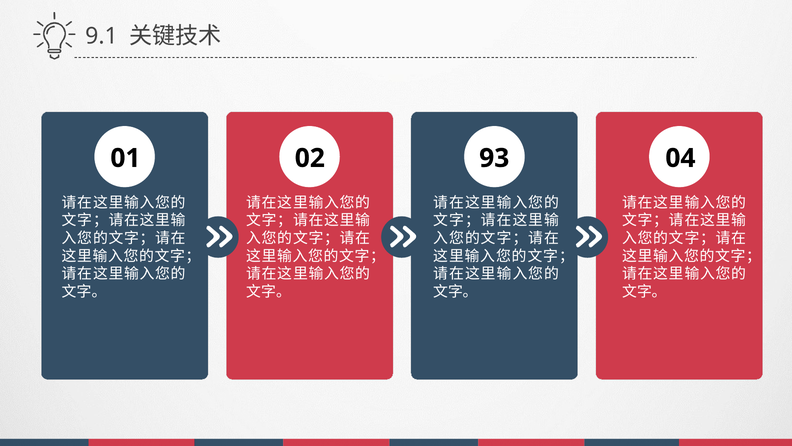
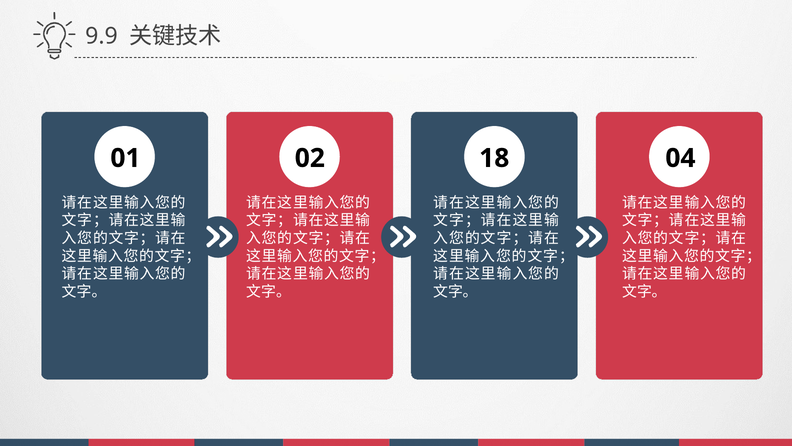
9.1: 9.1 -> 9.9 (101, 36)
93: 93 -> 18 (494, 158)
